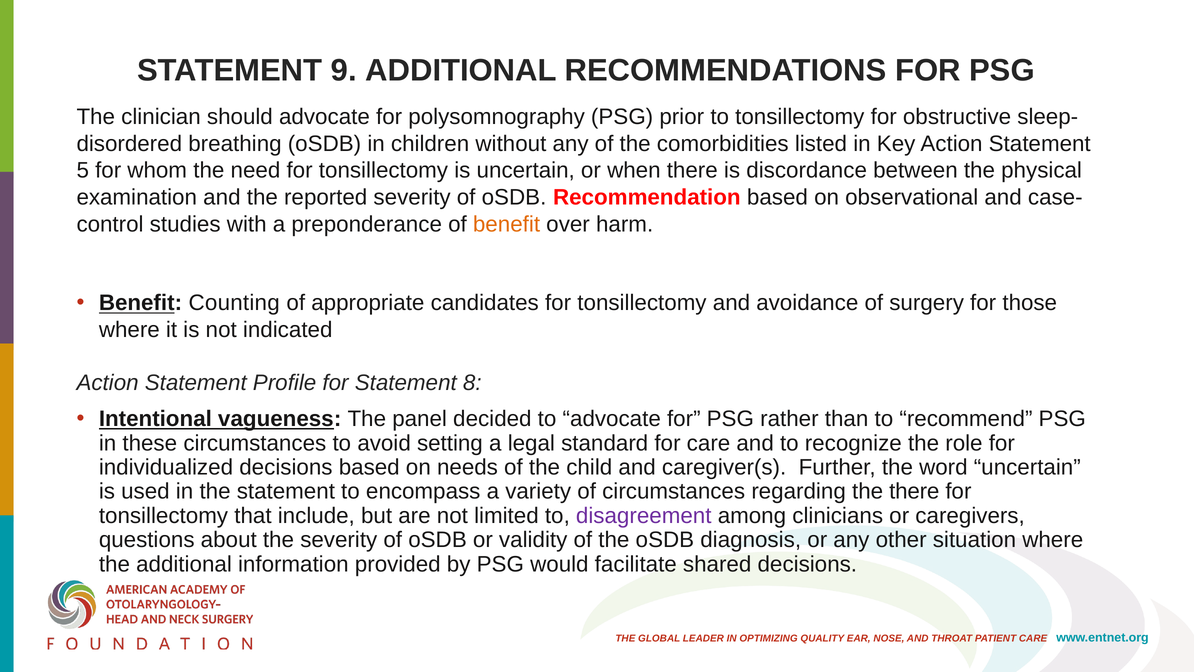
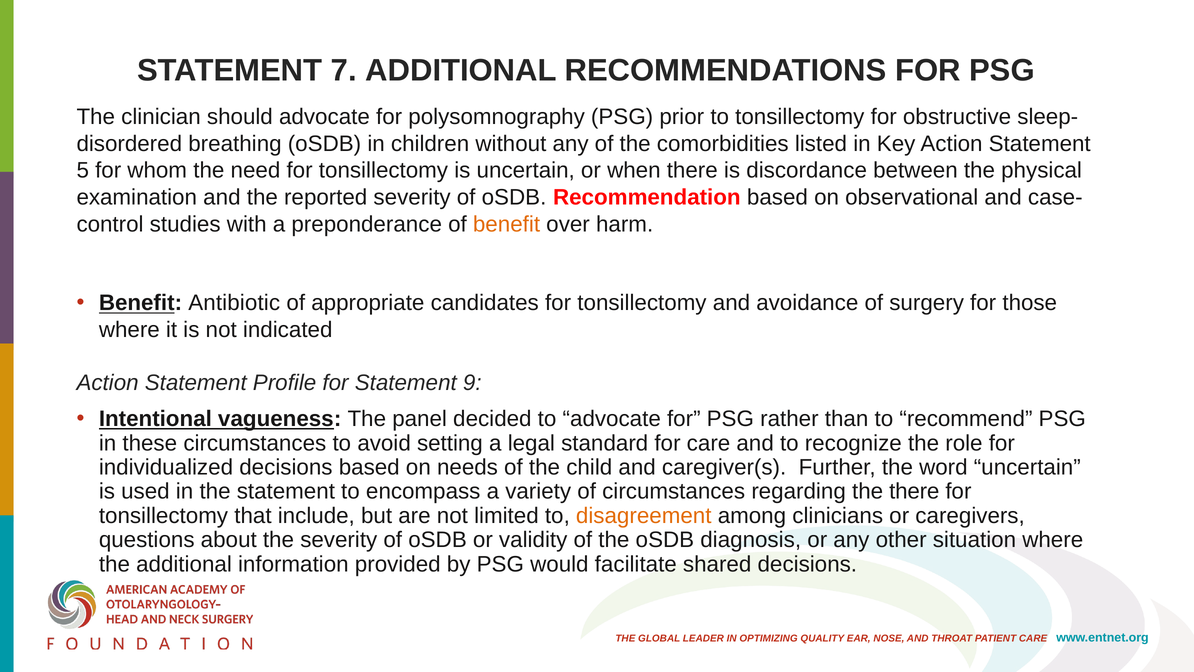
9: 9 -> 7 (344, 71)
Counting: Counting -> Antibiotic (234, 303)
8: 8 -> 9 (472, 382)
disagreement colour: purple -> orange (644, 515)
